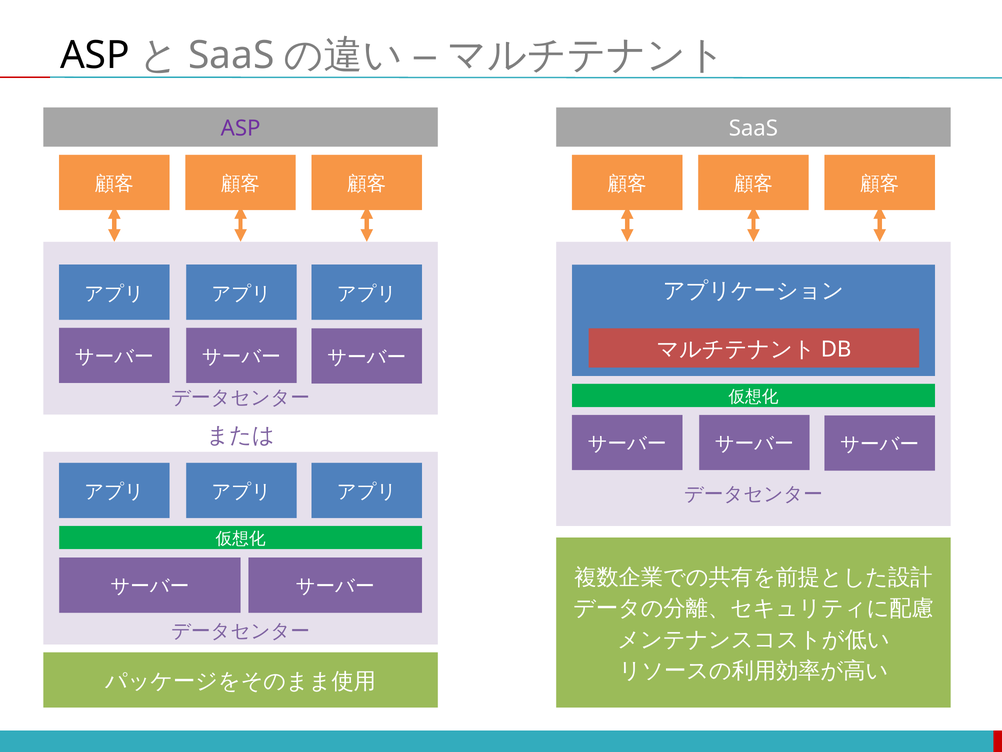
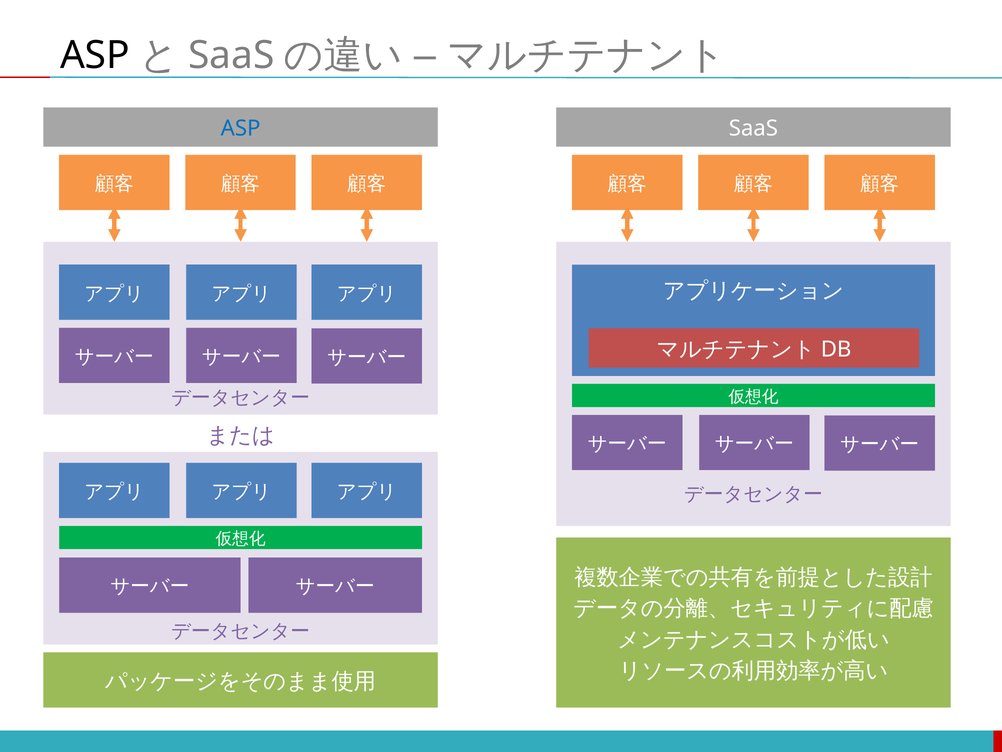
ASP colour: purple -> blue (241, 129)
